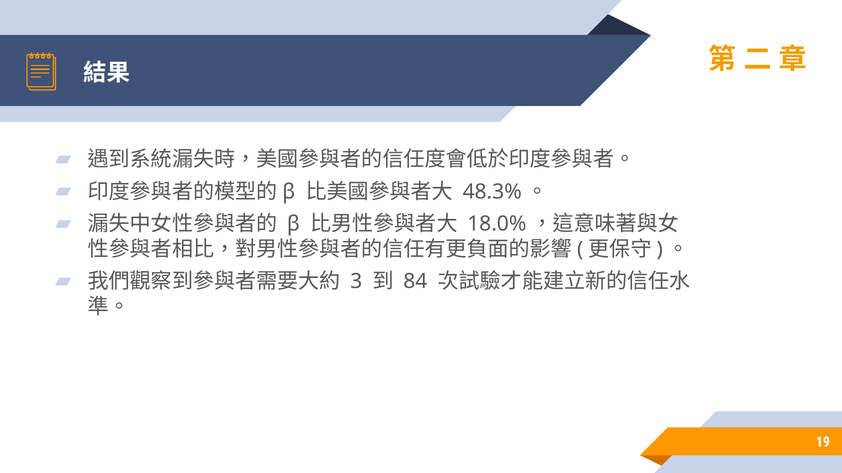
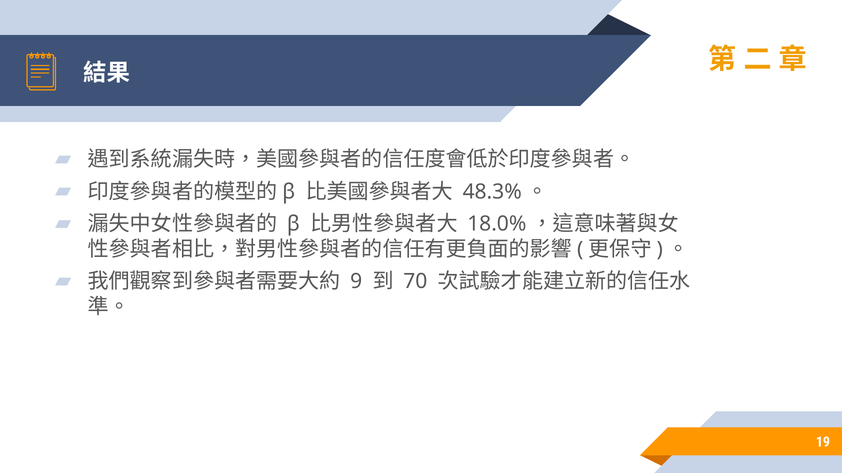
3: 3 -> 9 (356, 282)
84: 84 -> 70 (415, 282)
